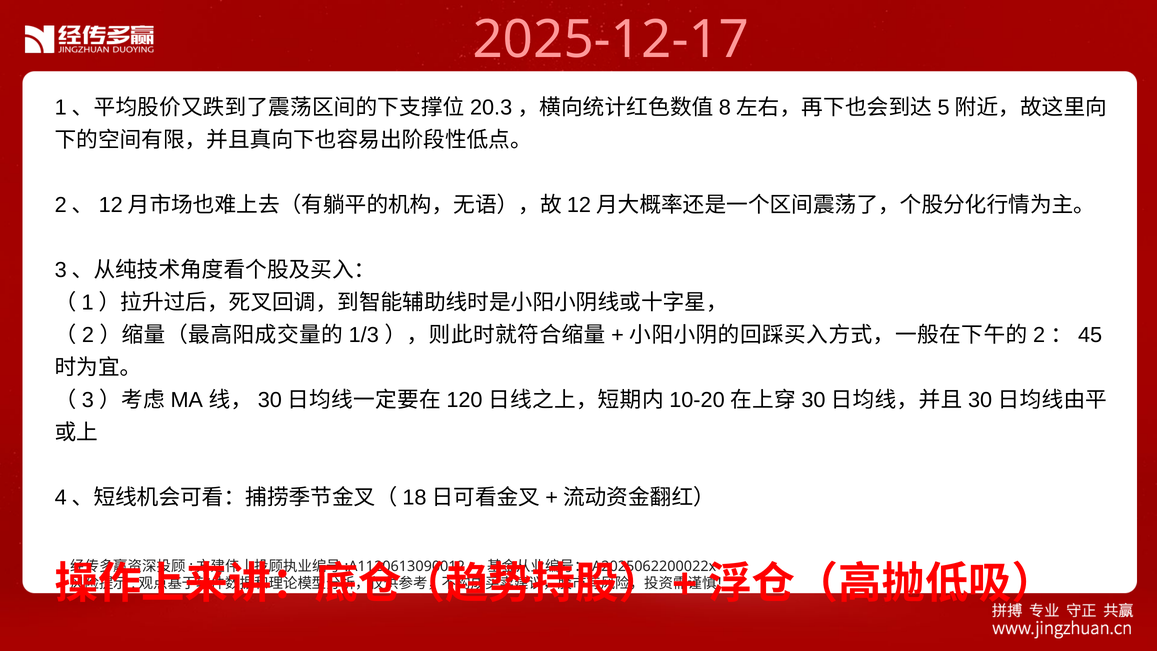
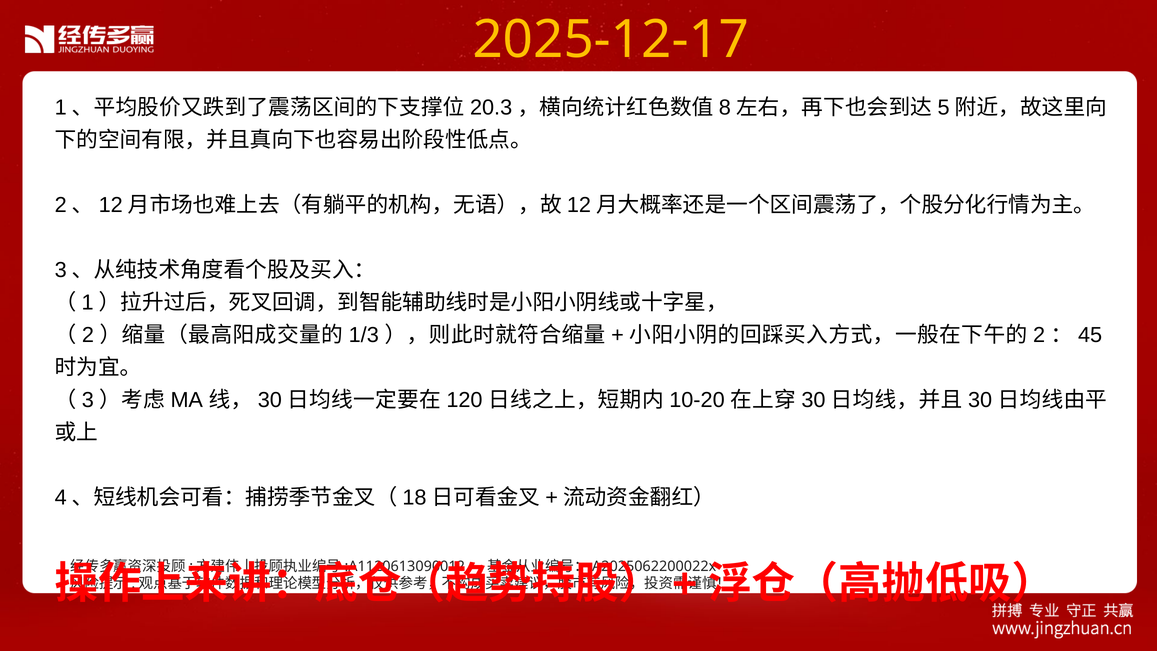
2025-12-17 colour: pink -> yellow (611, 40)
